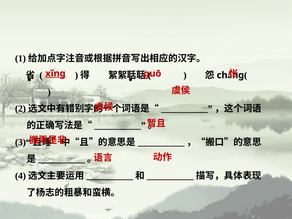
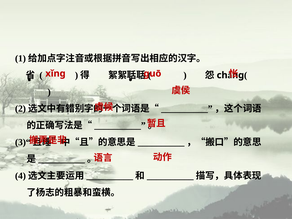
xǐng underline: present -> none (55, 73)
